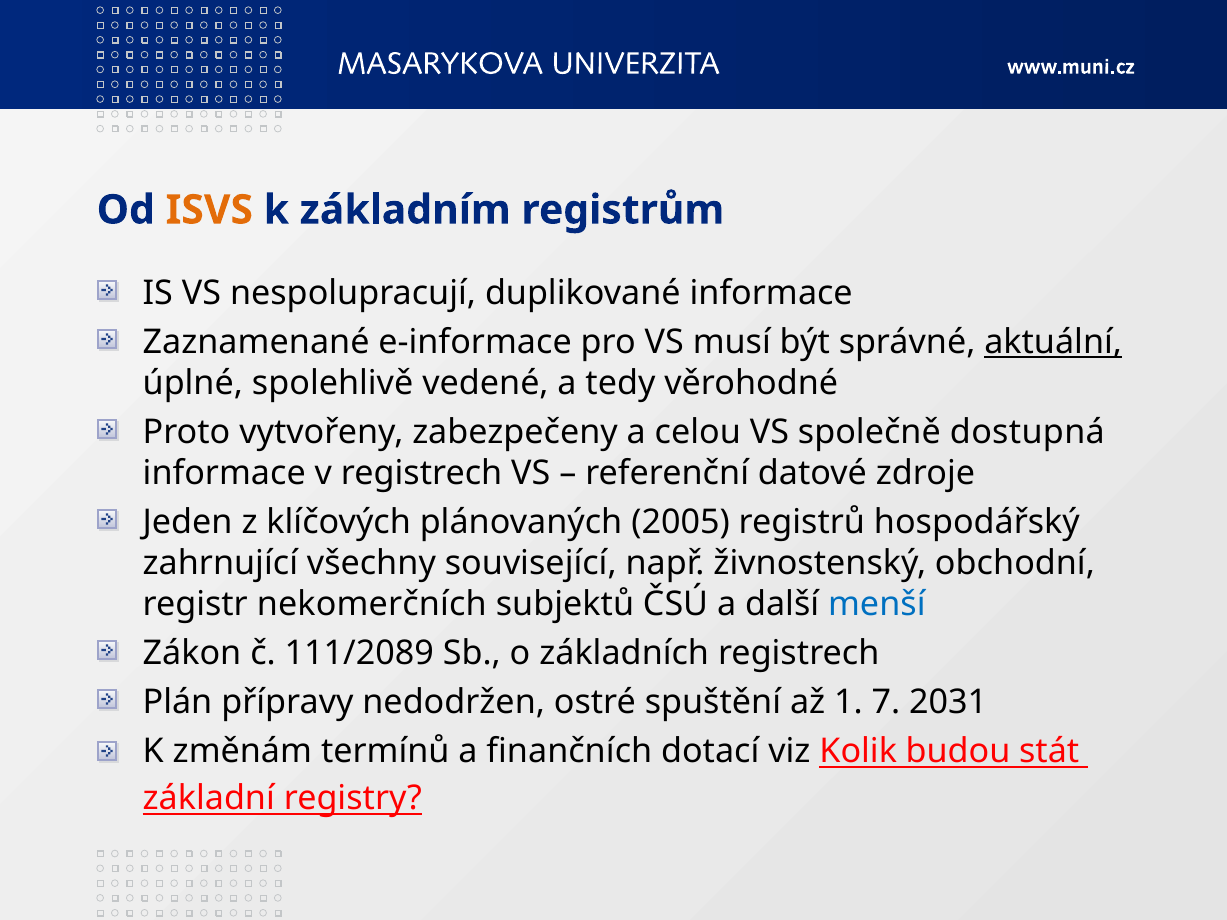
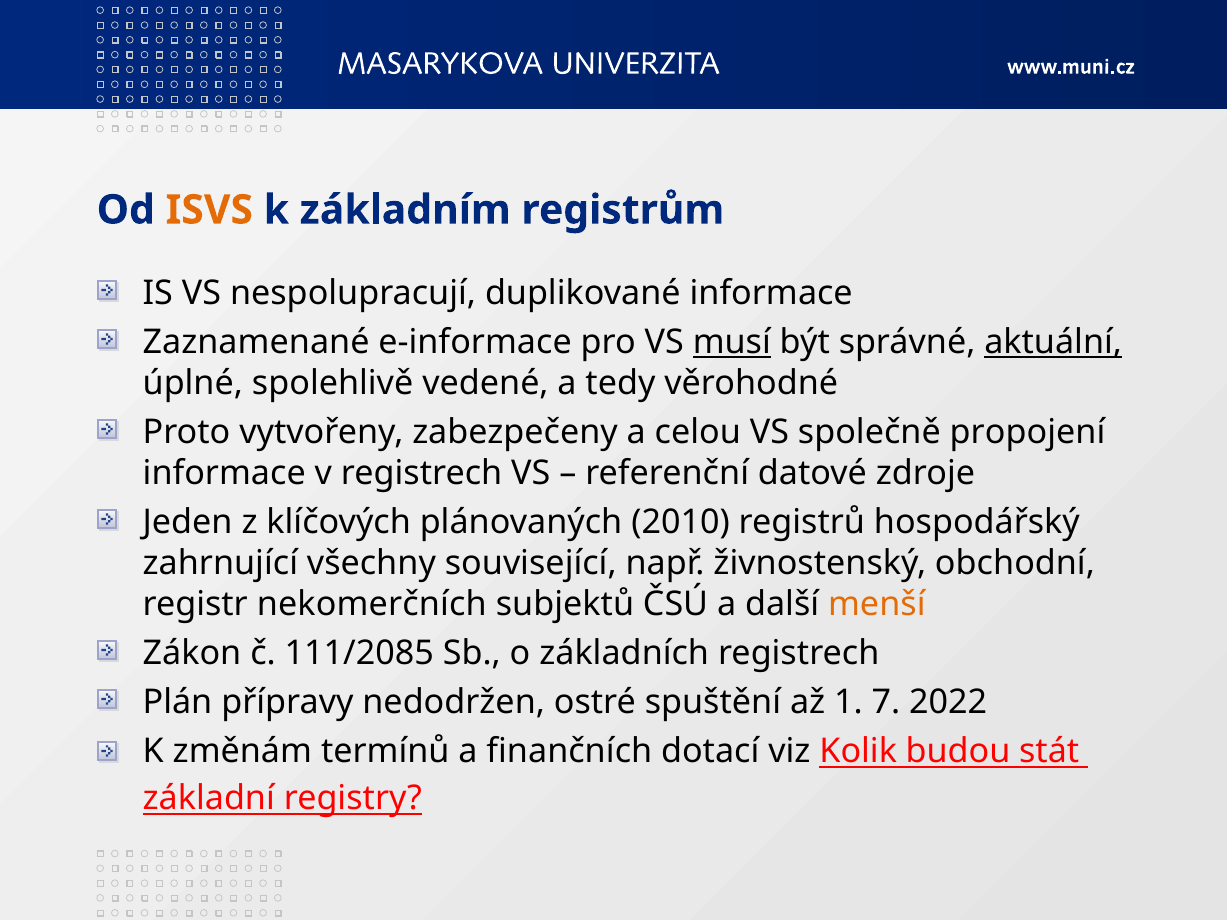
musí underline: none -> present (732, 343)
dostupná: dostupná -> propojení (1028, 433)
2005: 2005 -> 2010 (681, 523)
menší colour: blue -> orange (877, 605)
111/2089: 111/2089 -> 111/2085 (359, 654)
2031: 2031 -> 2022 (948, 703)
